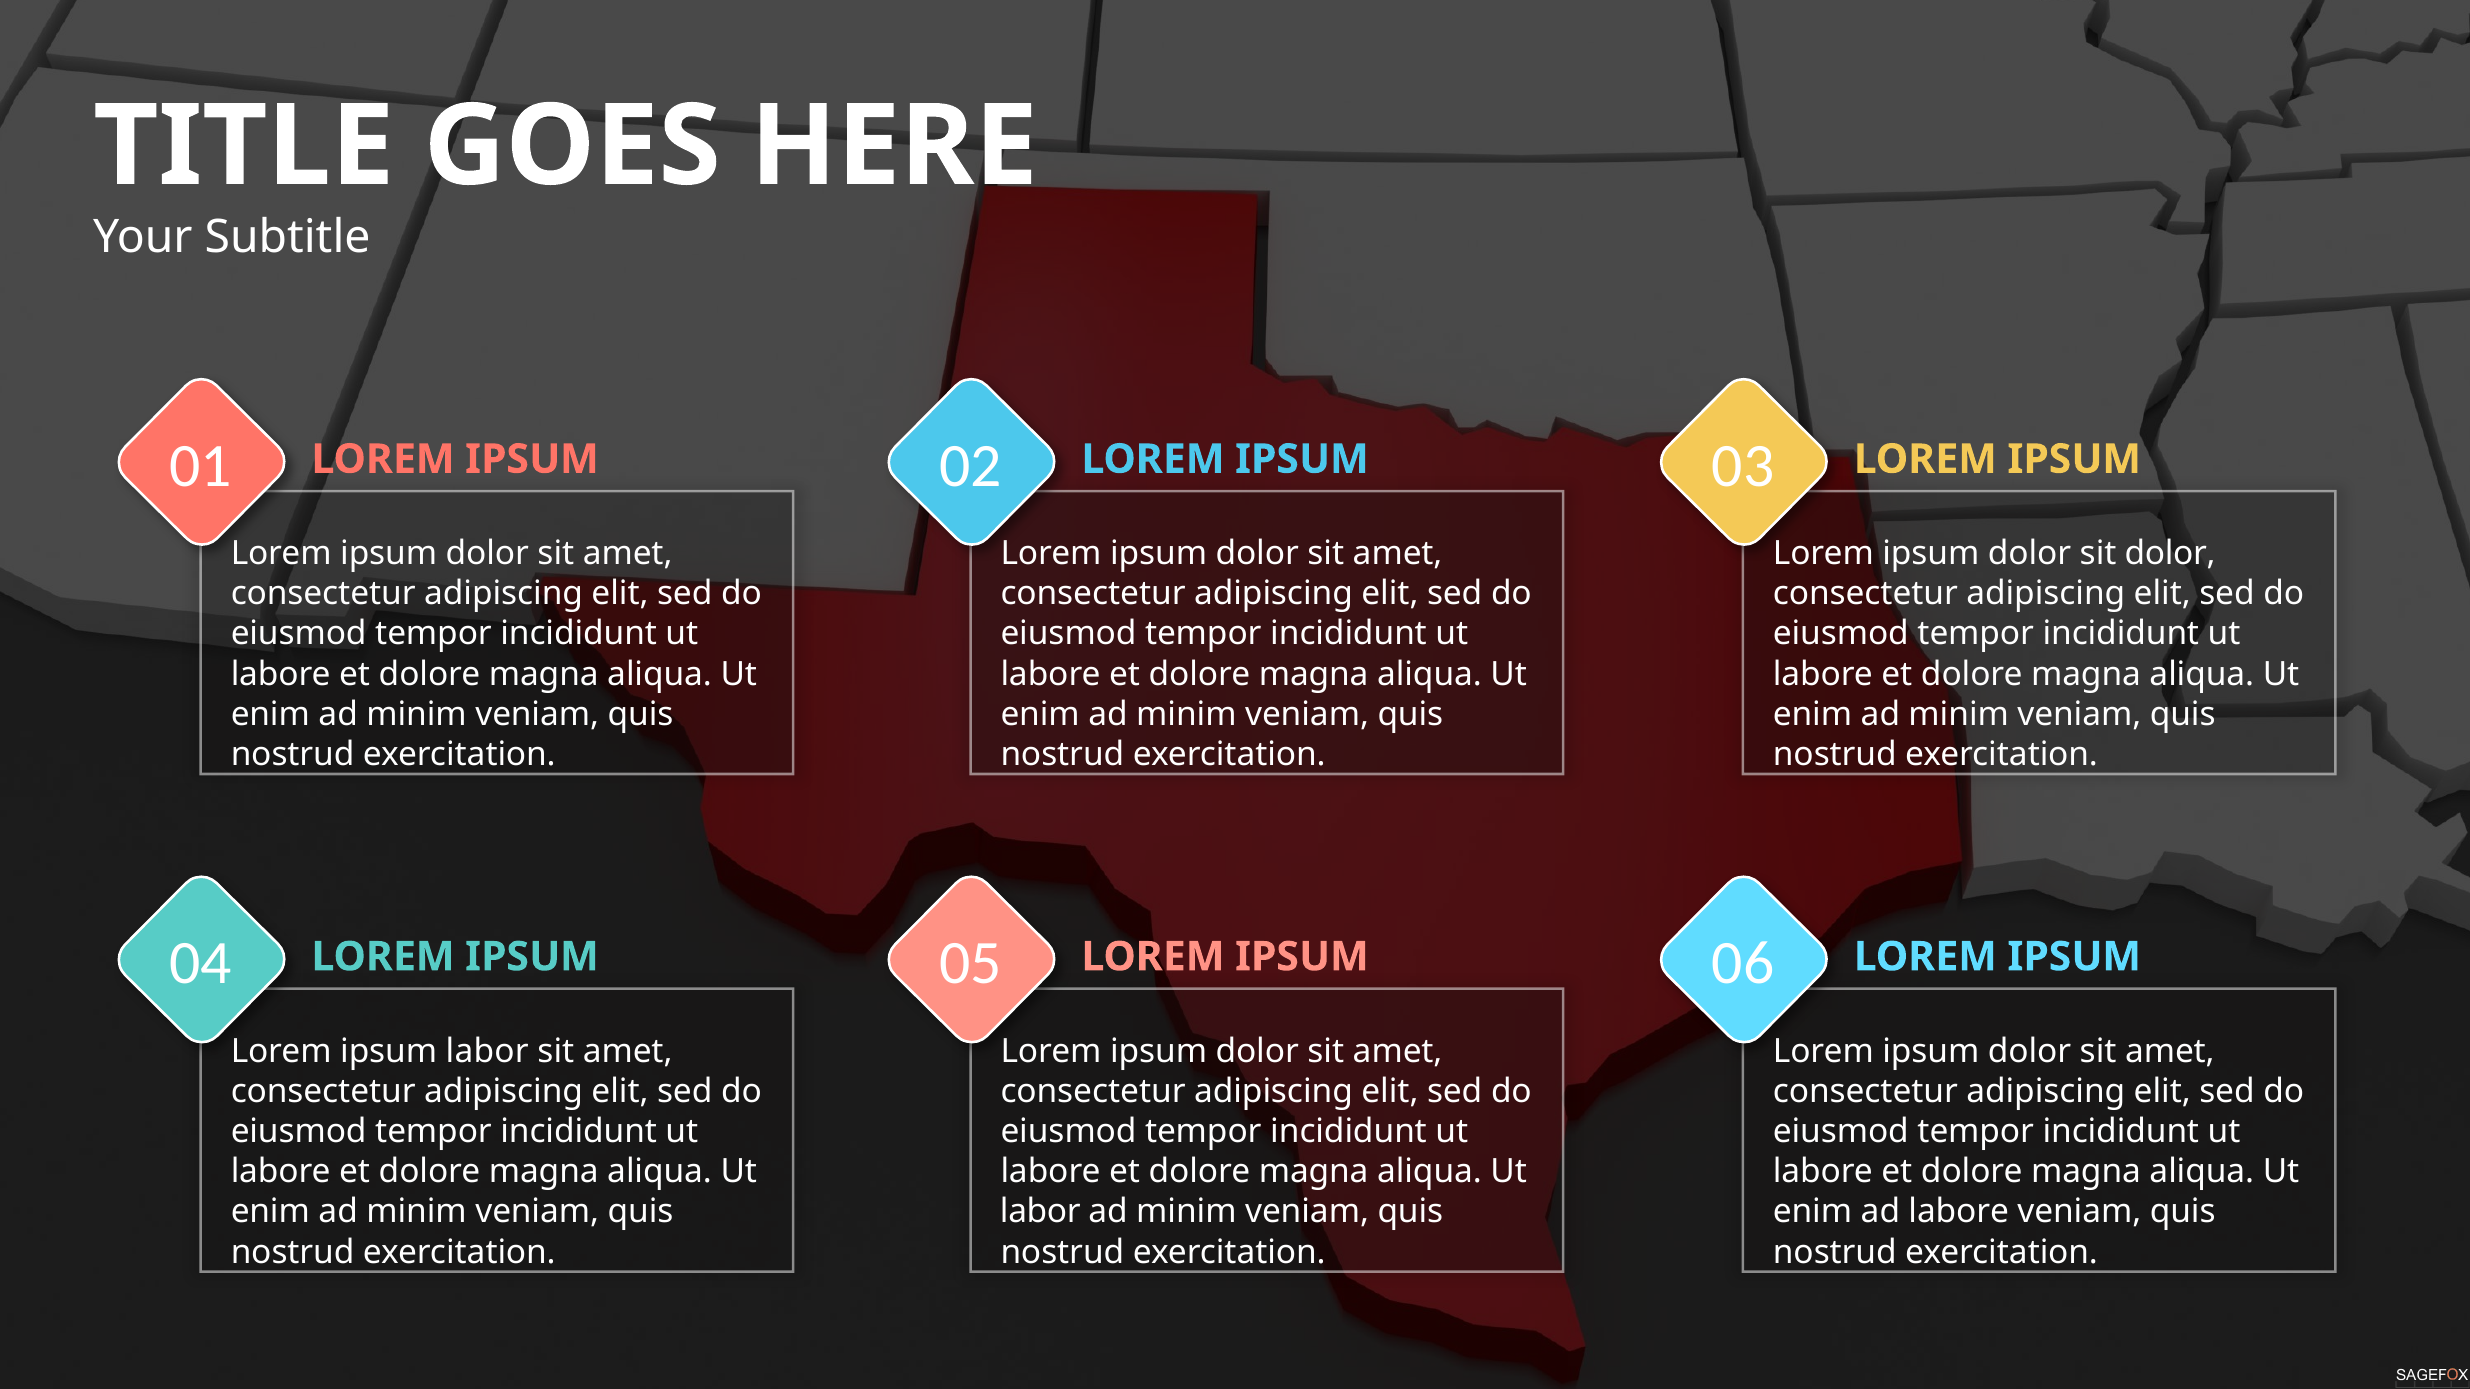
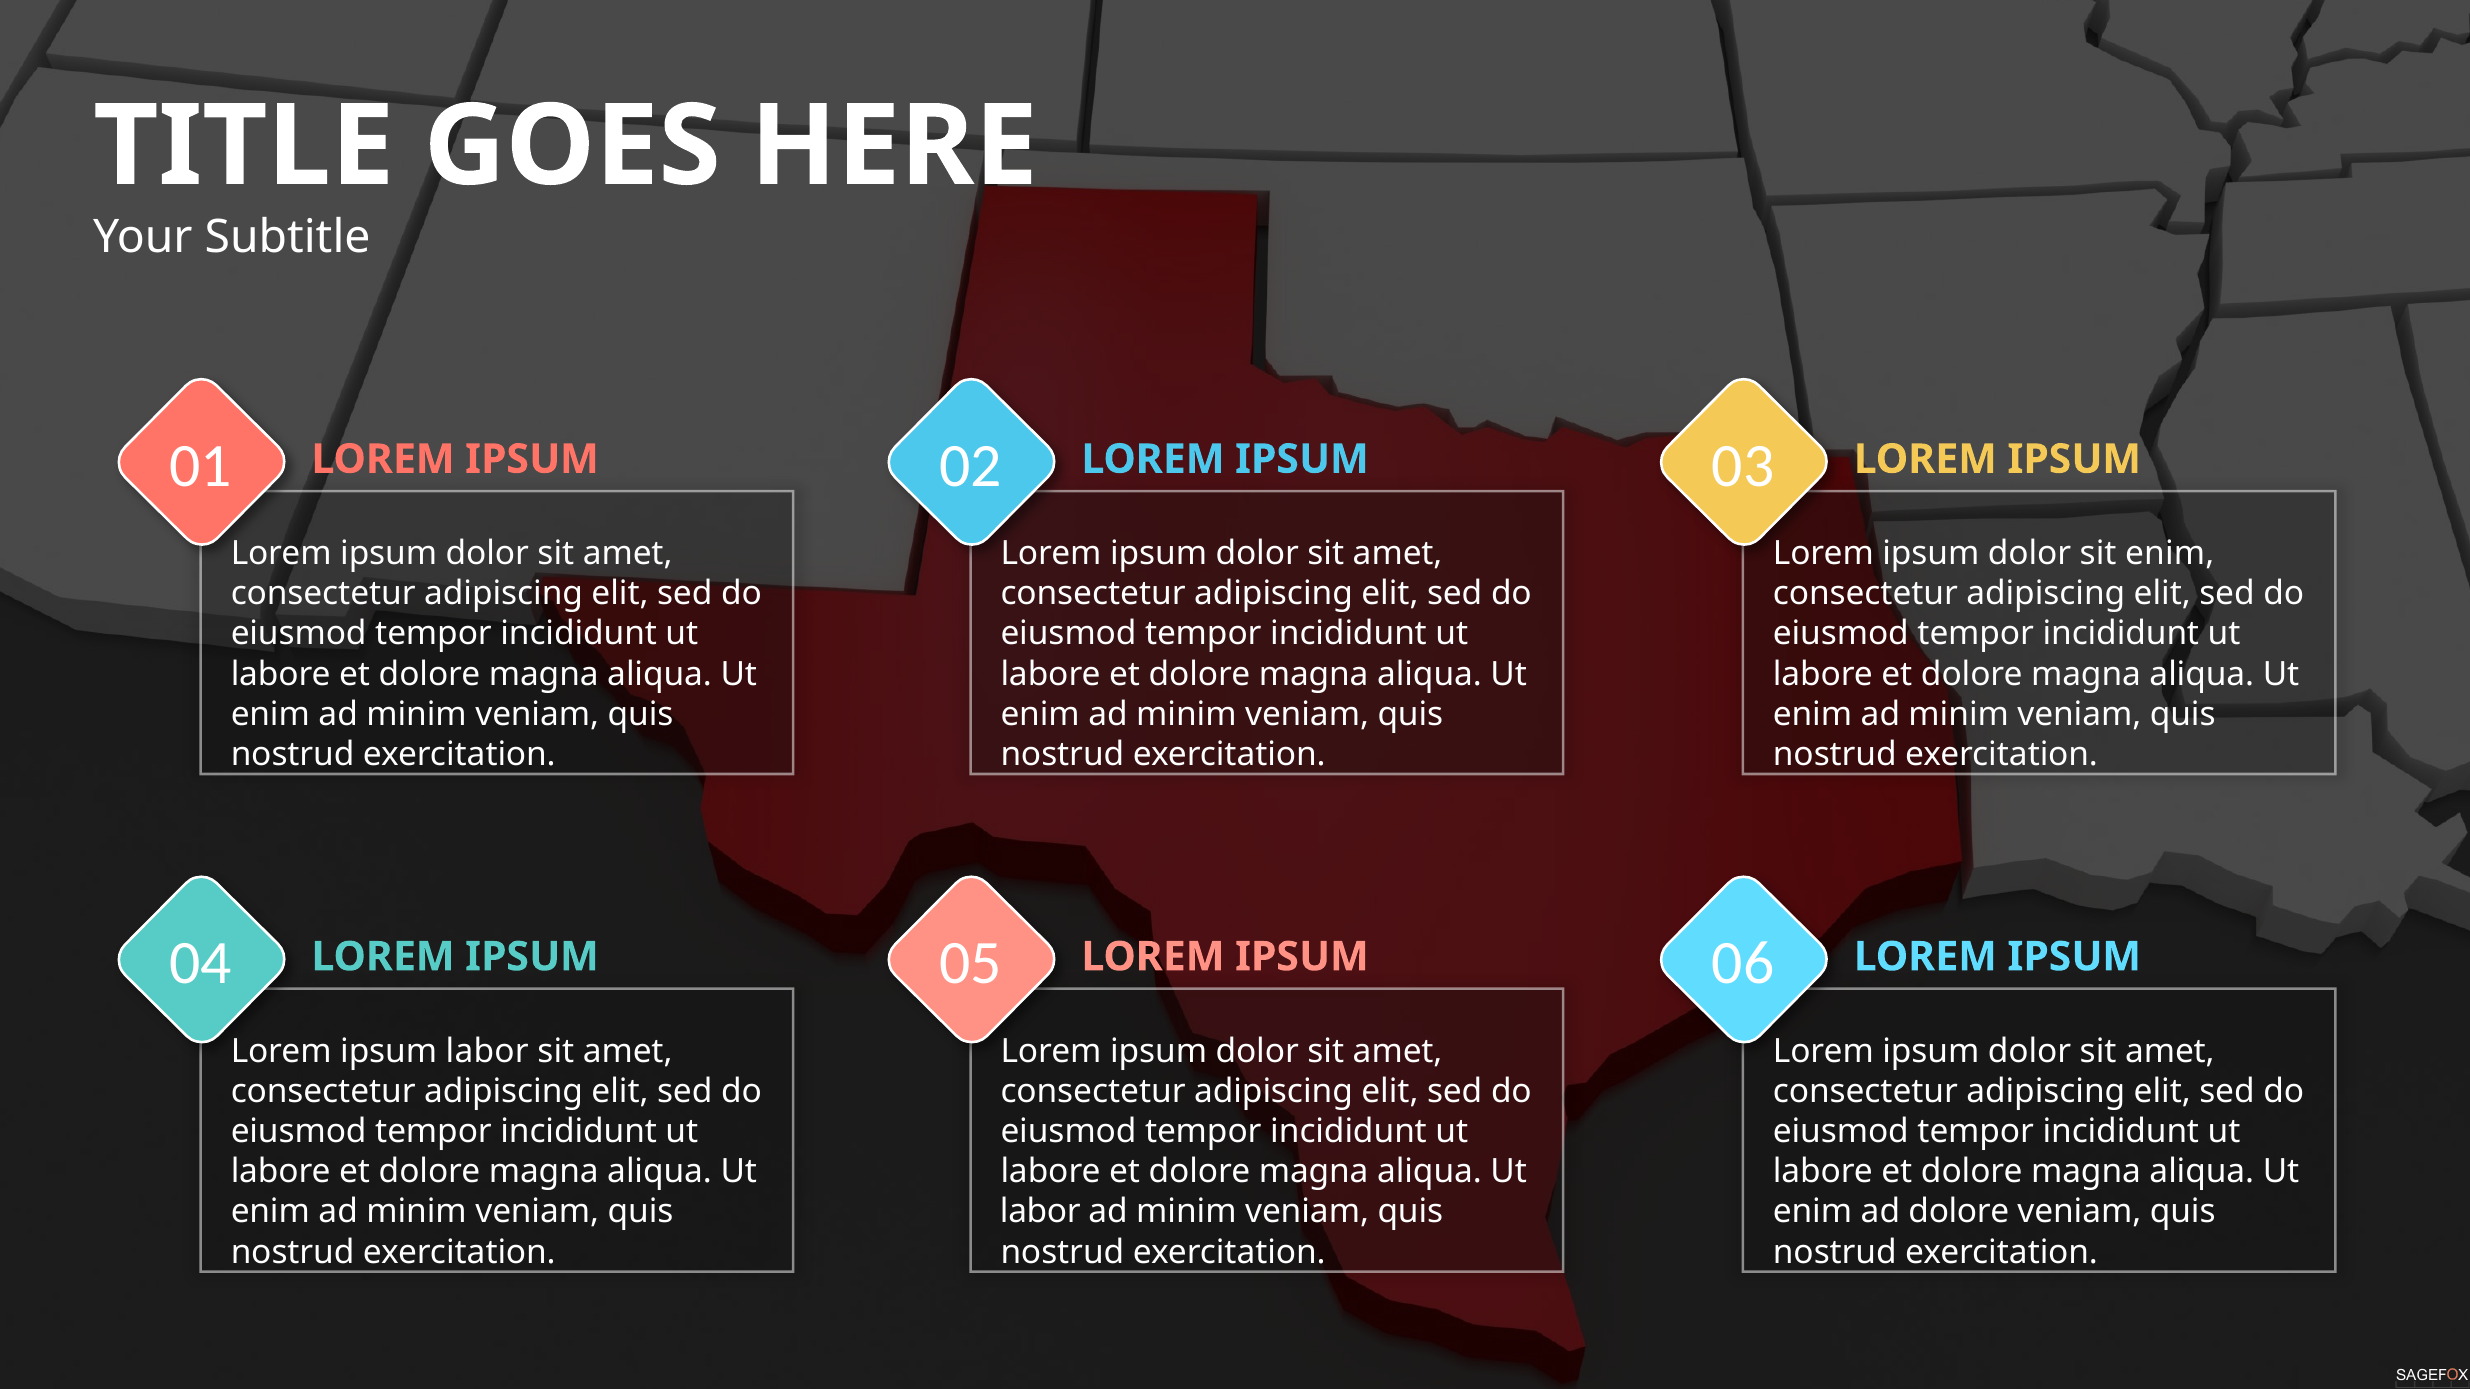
sit dolor: dolor -> enim (2170, 554)
ad labore: labore -> dolore (1959, 1212)
